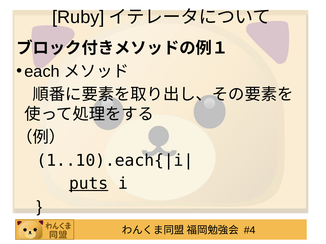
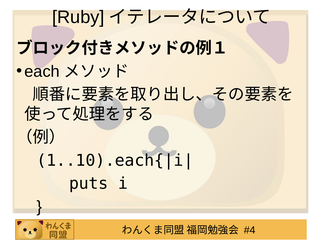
puts underline: present -> none (89, 184)
